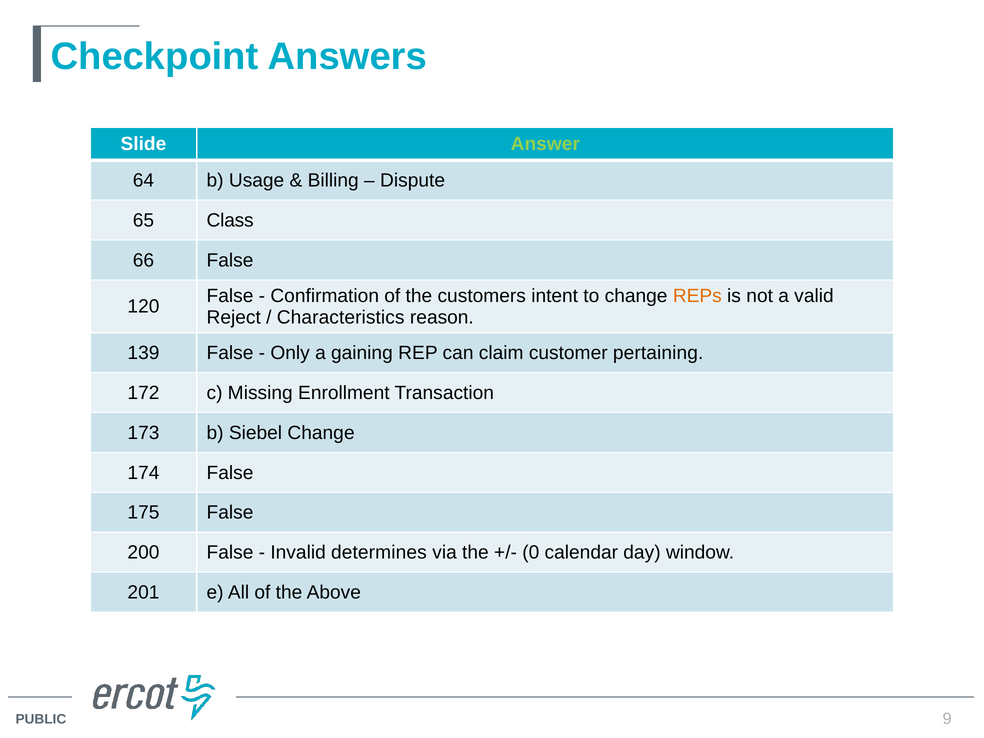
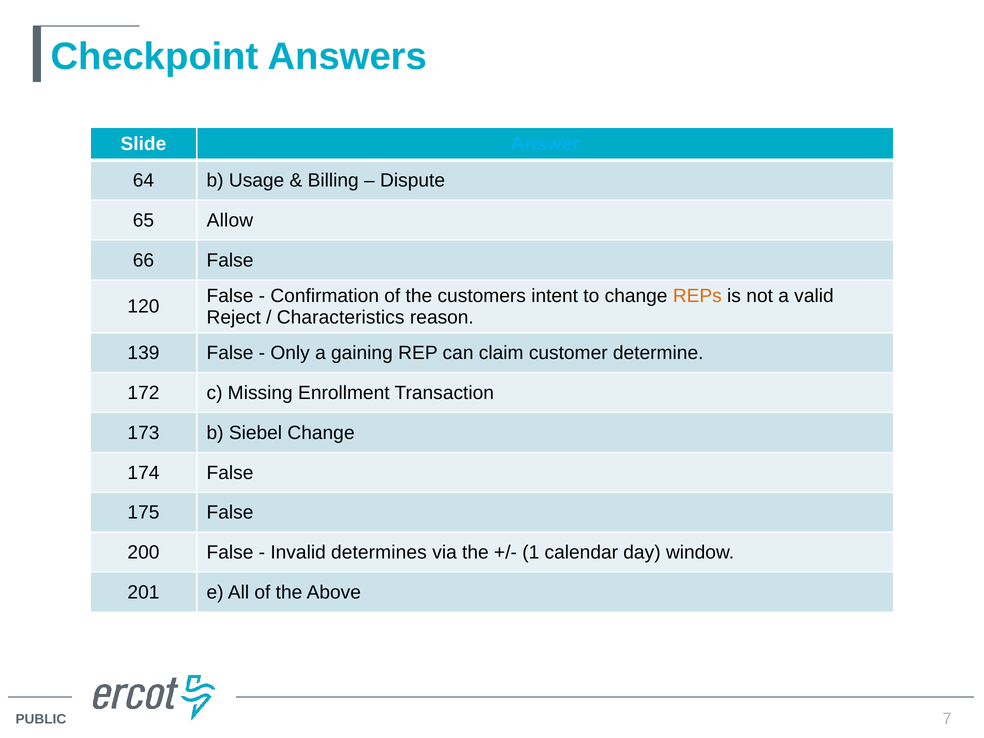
Answer colour: light green -> light blue (545, 144)
Class: Class -> Allow (230, 220)
pertaining: pertaining -> determine (658, 353)
0: 0 -> 1 (531, 553)
9: 9 -> 7 (947, 719)
